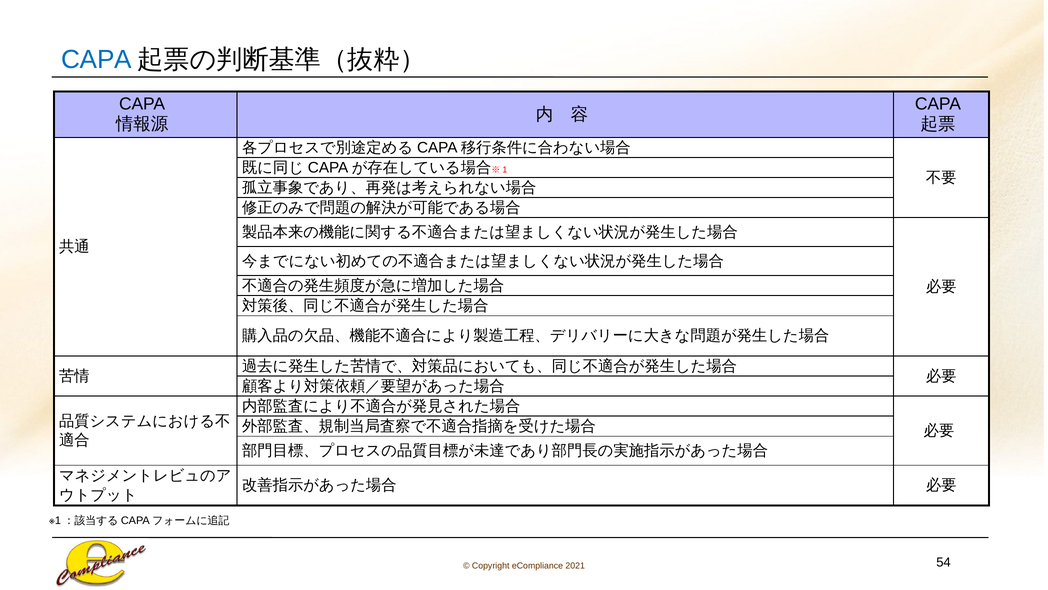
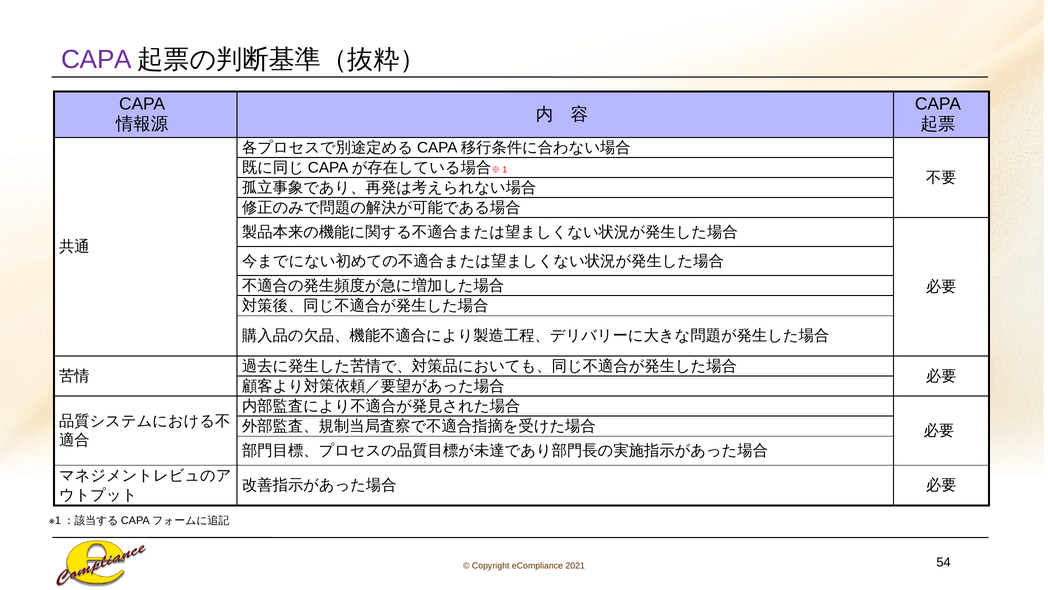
CAPA colour: blue -> purple (96, 59)
